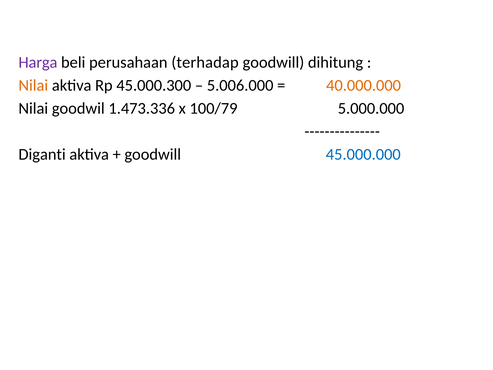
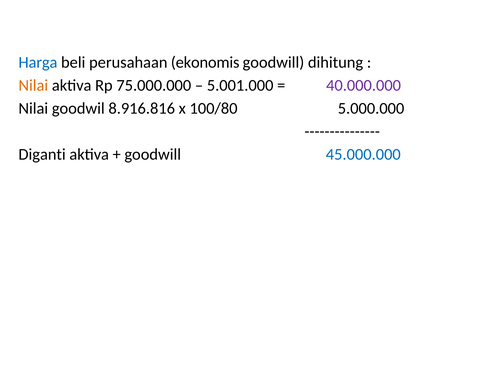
Harga colour: purple -> blue (38, 62)
terhadap: terhadap -> ekonomis (205, 62)
45.000.300: 45.000.300 -> 75.000.000 (154, 85)
5.006.000: 5.006.000 -> 5.001.000 (240, 85)
40.000.000 colour: orange -> purple (364, 85)
1.473.336: 1.473.336 -> 8.916.816 (142, 108)
100/79: 100/79 -> 100/80 (214, 108)
